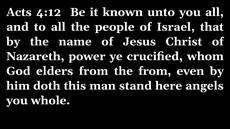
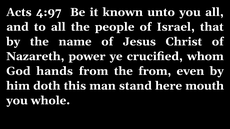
4:12: 4:12 -> 4:97 (49, 12)
elders: elders -> hands (55, 71)
angels: angels -> mouth (205, 86)
